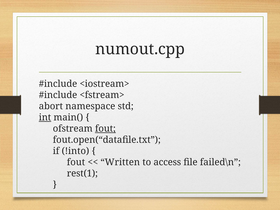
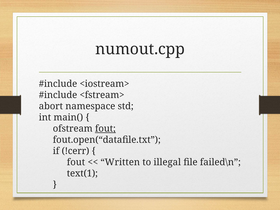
int underline: present -> none (45, 118)
!into: !into -> !cerr (75, 151)
access: access -> illegal (167, 162)
rest(1: rest(1 -> text(1 (82, 174)
